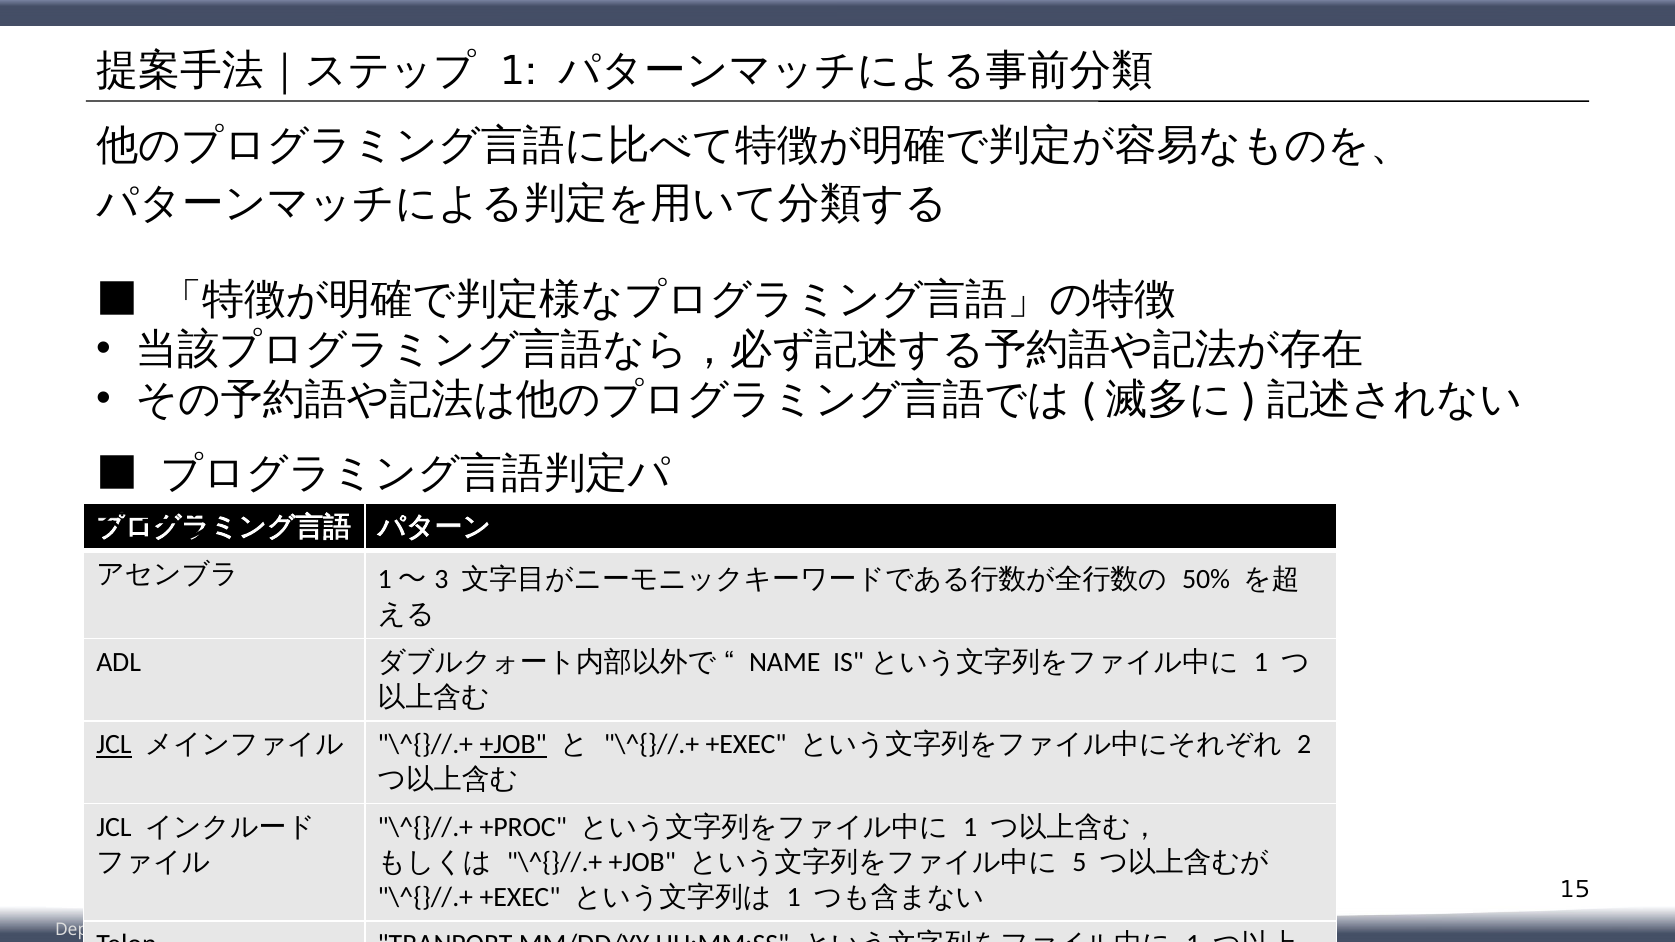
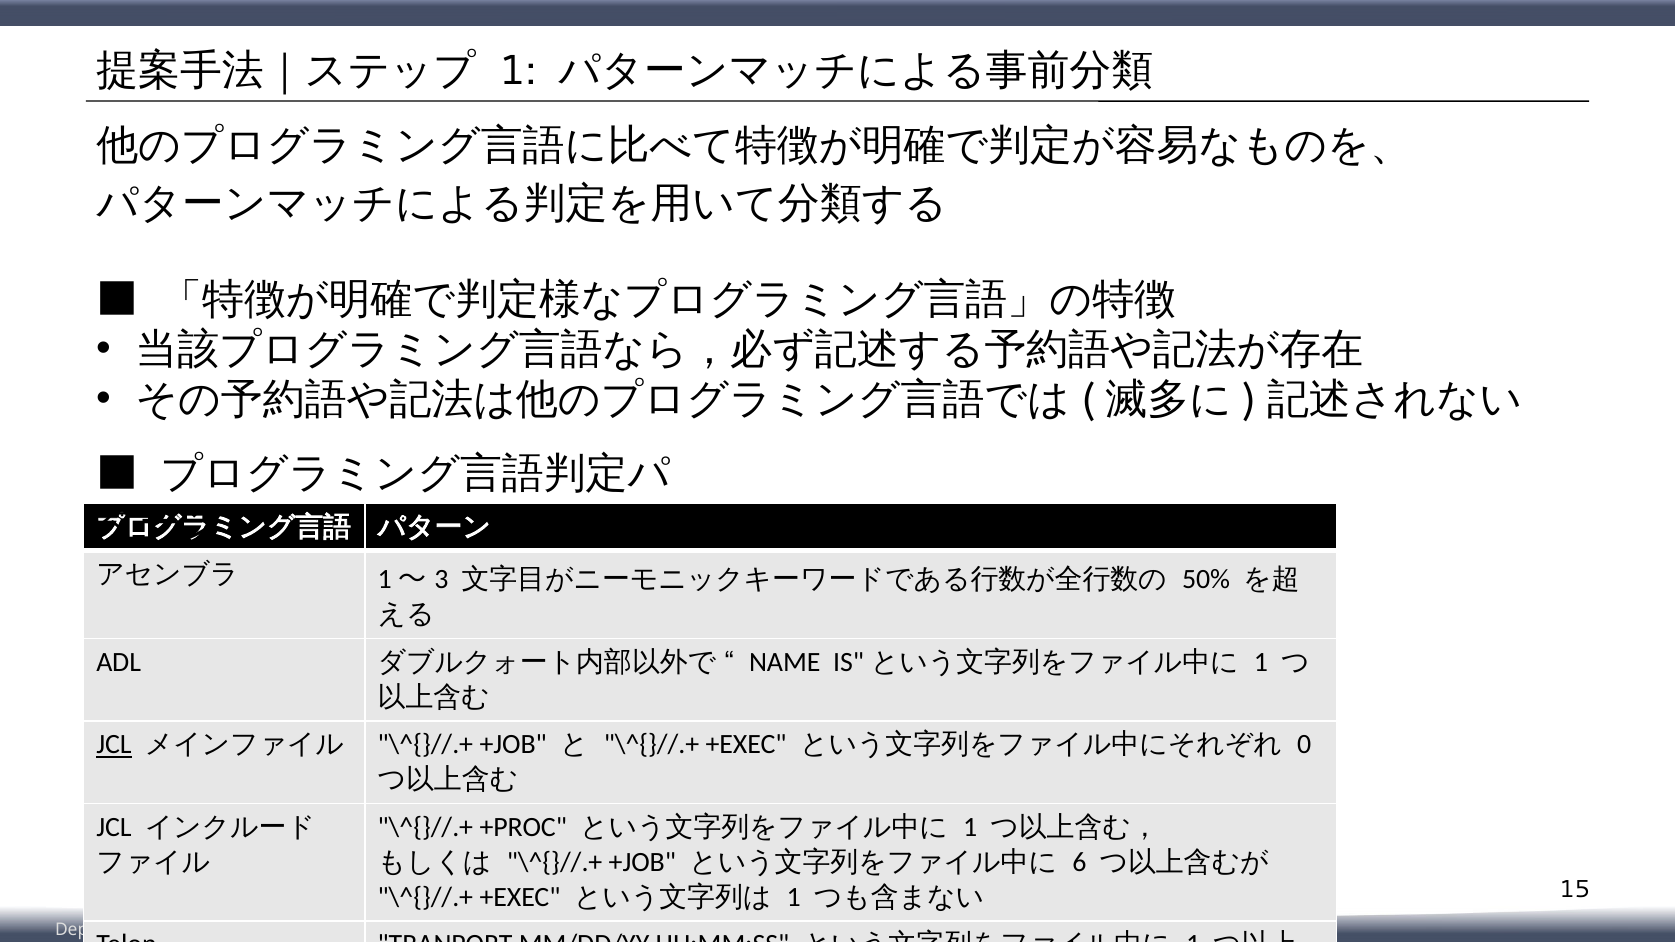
+JOB underline: present -> none (513, 745)
2: 2 -> 0 (1304, 745)
5: 5 -> 6 (1079, 862)
